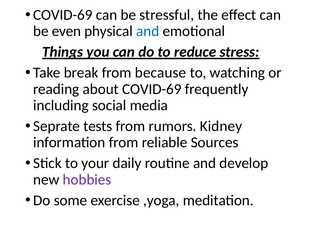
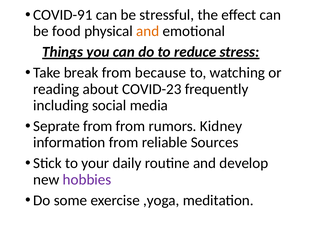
COVID-69: COVID-69 -> COVID-91 (63, 15)
even: even -> food (66, 31)
and colour: blue -> orange (148, 31)
about COVID-69: COVID-69 -> COVID-23 (152, 89)
Seprate tests: tests -> from (98, 126)
